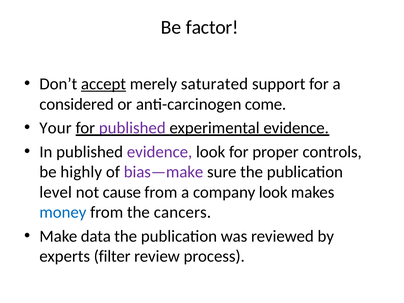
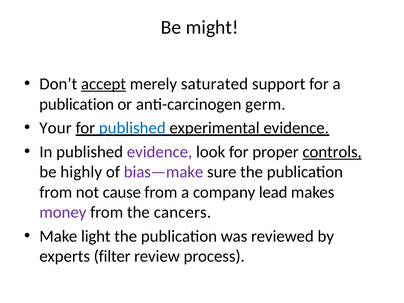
factor: factor -> might (212, 27)
considered: considered -> publication (77, 104)
come: come -> germ (265, 104)
published colour: purple -> blue (132, 128)
controls underline: none -> present (332, 152)
level: level -> from (56, 192)
company look: look -> lead (273, 192)
money colour: blue -> purple (63, 212)
data: data -> light (96, 236)
